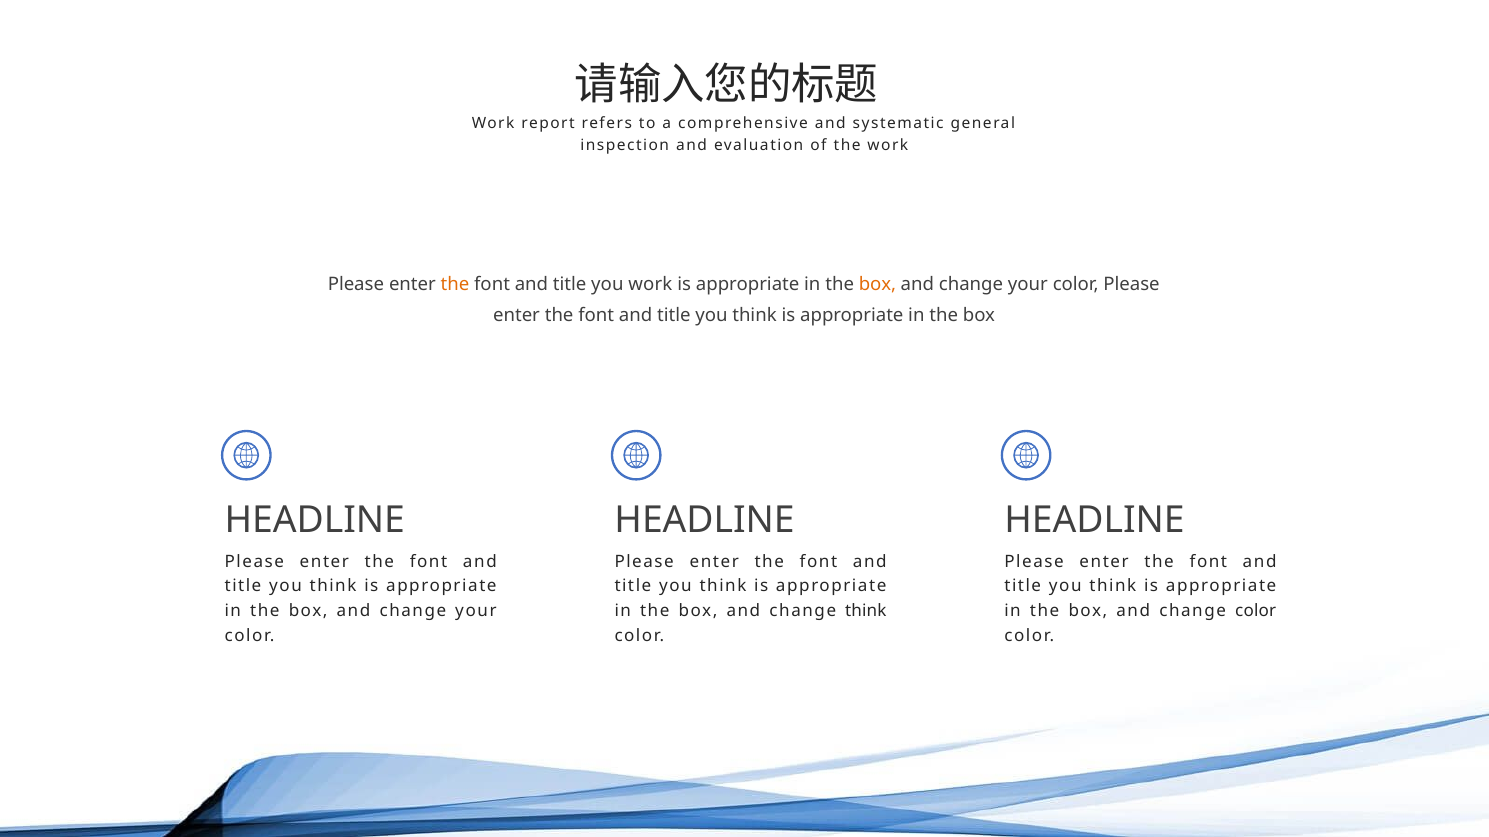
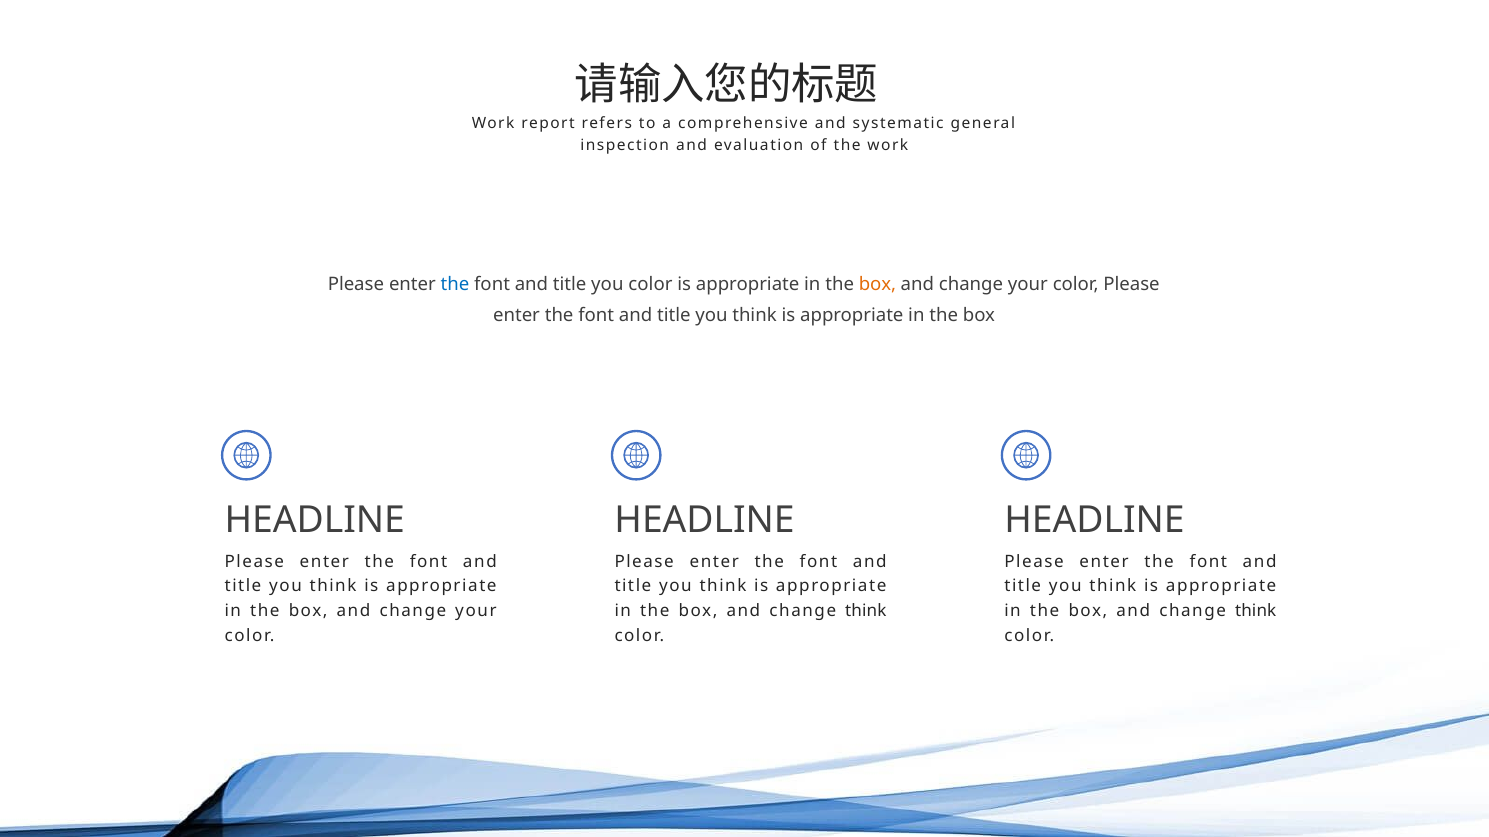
the colour: orange -> blue (455, 285)
you work: work -> color (650, 285)
color: color -> think (1256, 611)
